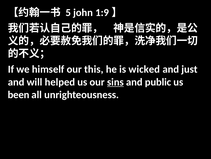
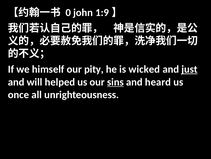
5: 5 -> 0 (68, 12)
this: this -> pity (94, 69)
just underline: none -> present (190, 69)
public: public -> heard (158, 82)
been: been -> once (18, 94)
